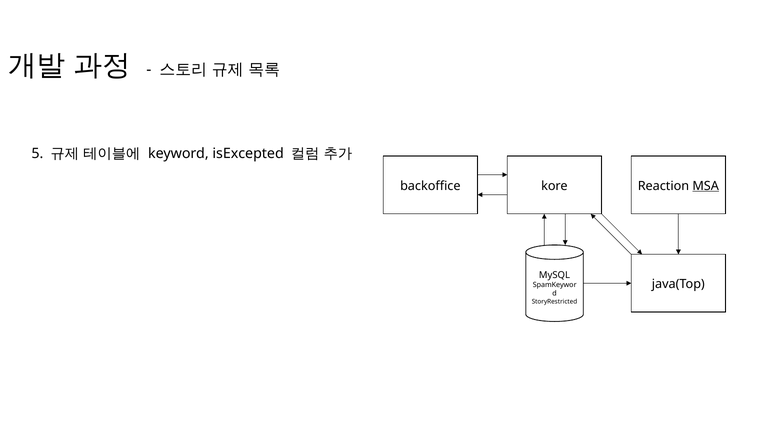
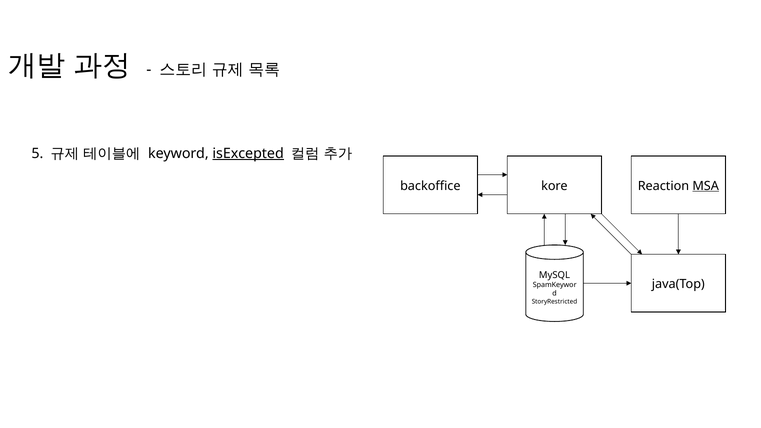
isExcepted underline: none -> present (248, 154)
